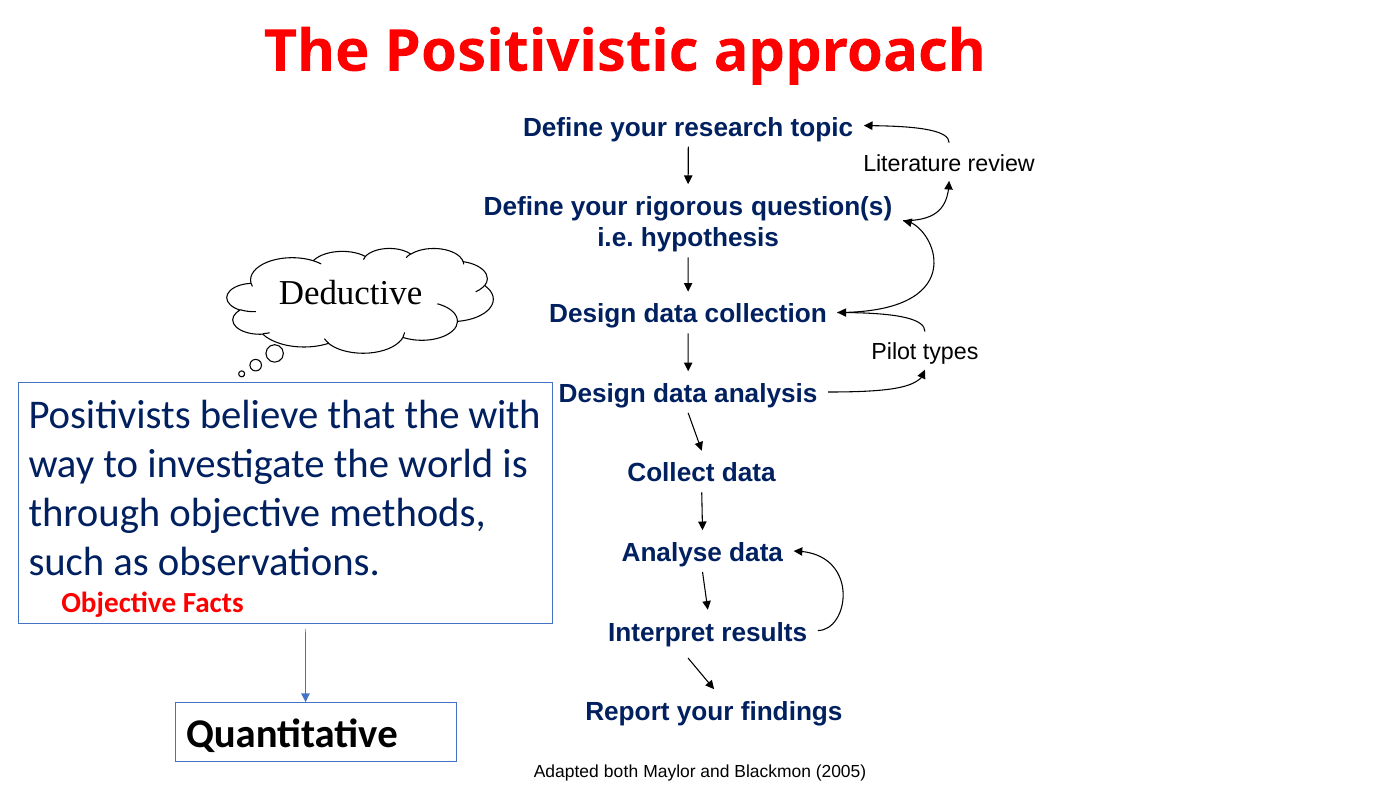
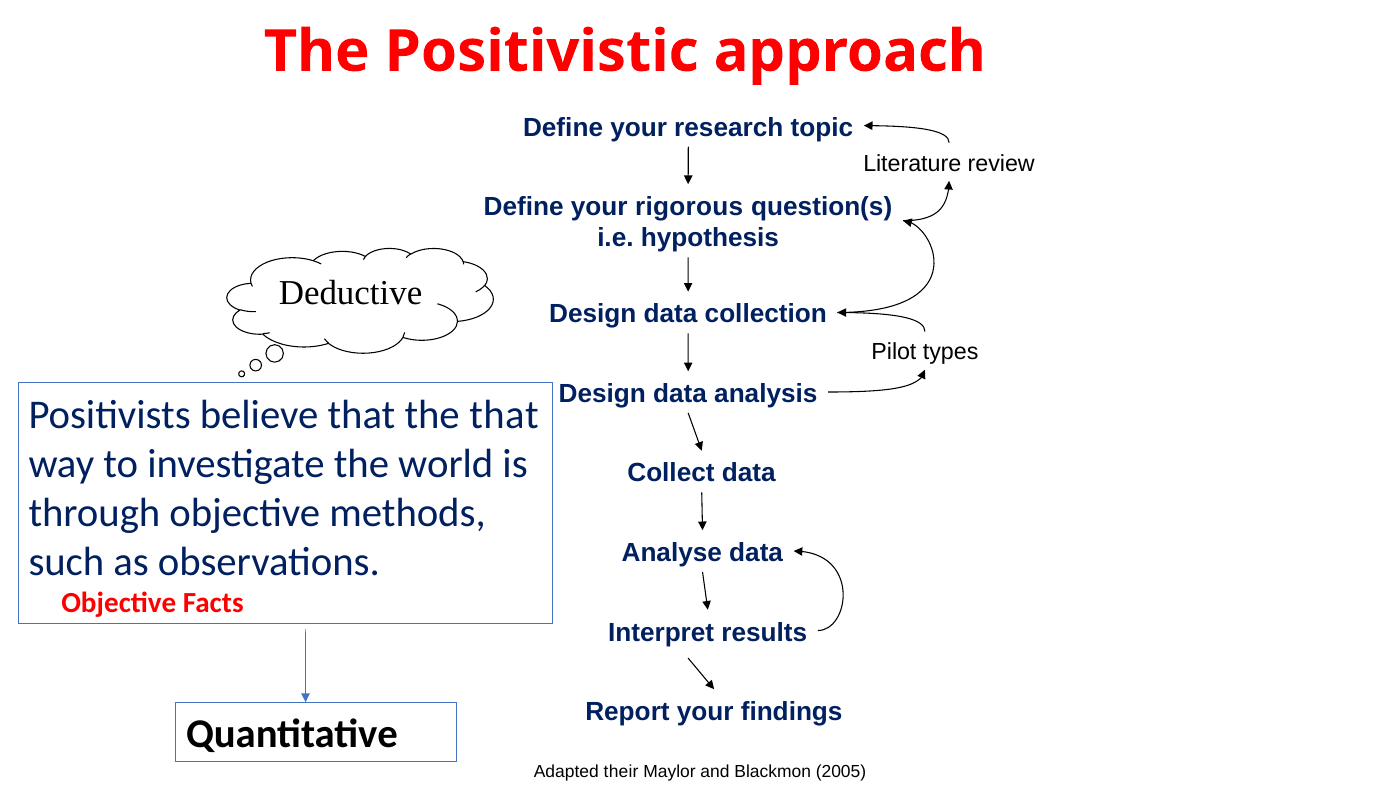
the with: with -> that (504, 415)
both: both -> their (621, 771)
